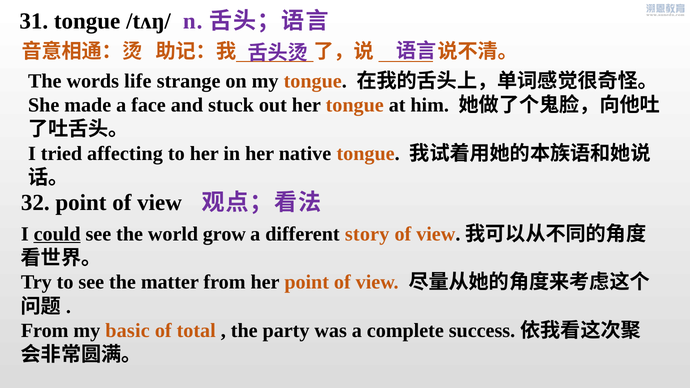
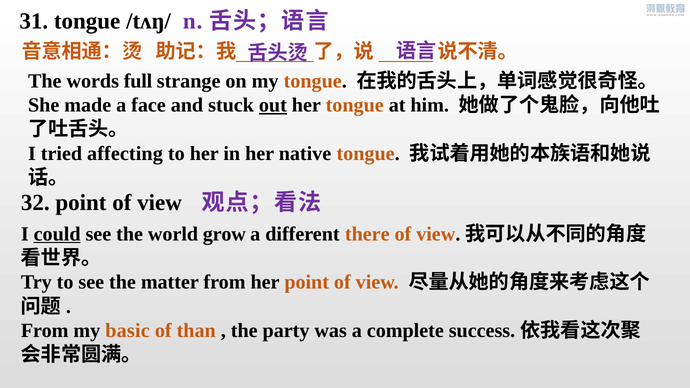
life: life -> full (138, 81)
out underline: none -> present (273, 105)
story: story -> there (367, 234)
total: total -> than (196, 331)
